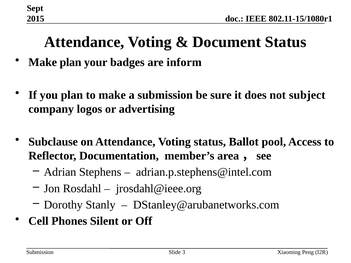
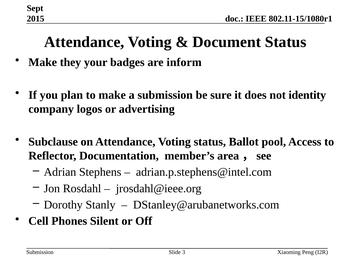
Make plan: plan -> they (71, 62)
subject: subject -> identity (307, 95)
